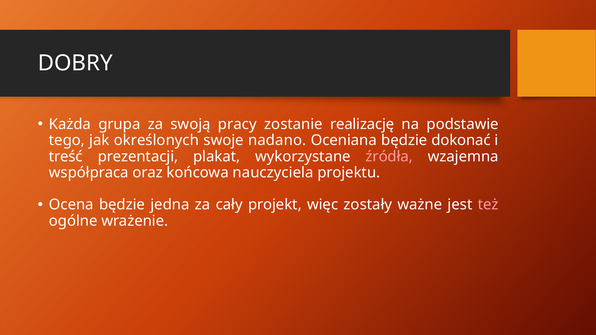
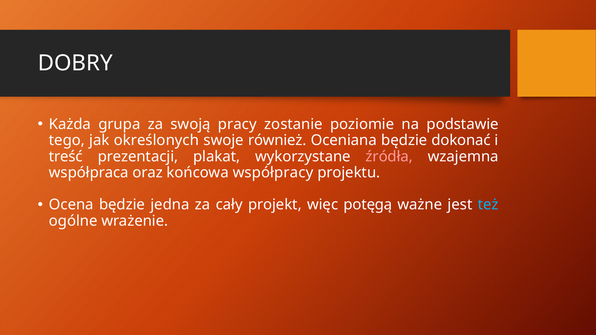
realizację: realizację -> poziomie (362, 124)
nadano: nadano -> również (277, 141)
nauczyciela: nauczyciela -> współpracy (273, 173)
zostały: zostały -> potęgą (368, 205)
też colour: pink -> light blue (488, 205)
